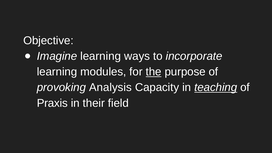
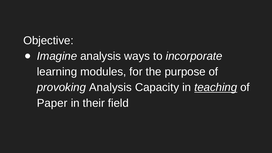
Imagine learning: learning -> analysis (101, 56)
the underline: present -> none (154, 72)
Praxis: Praxis -> Paper (52, 103)
